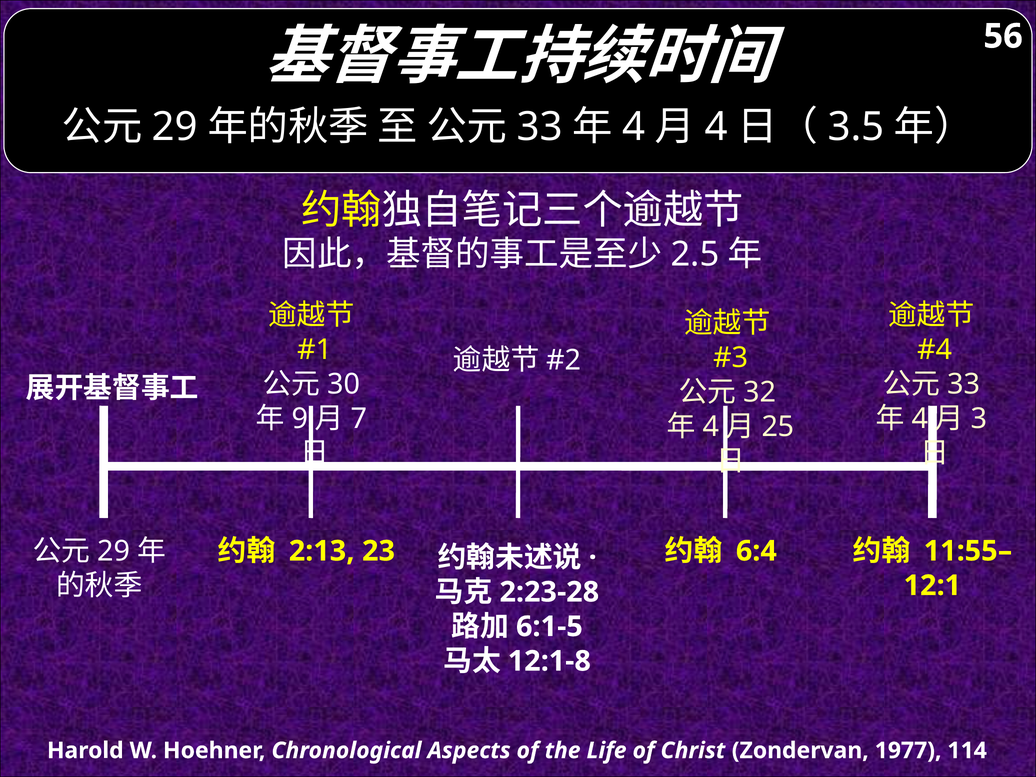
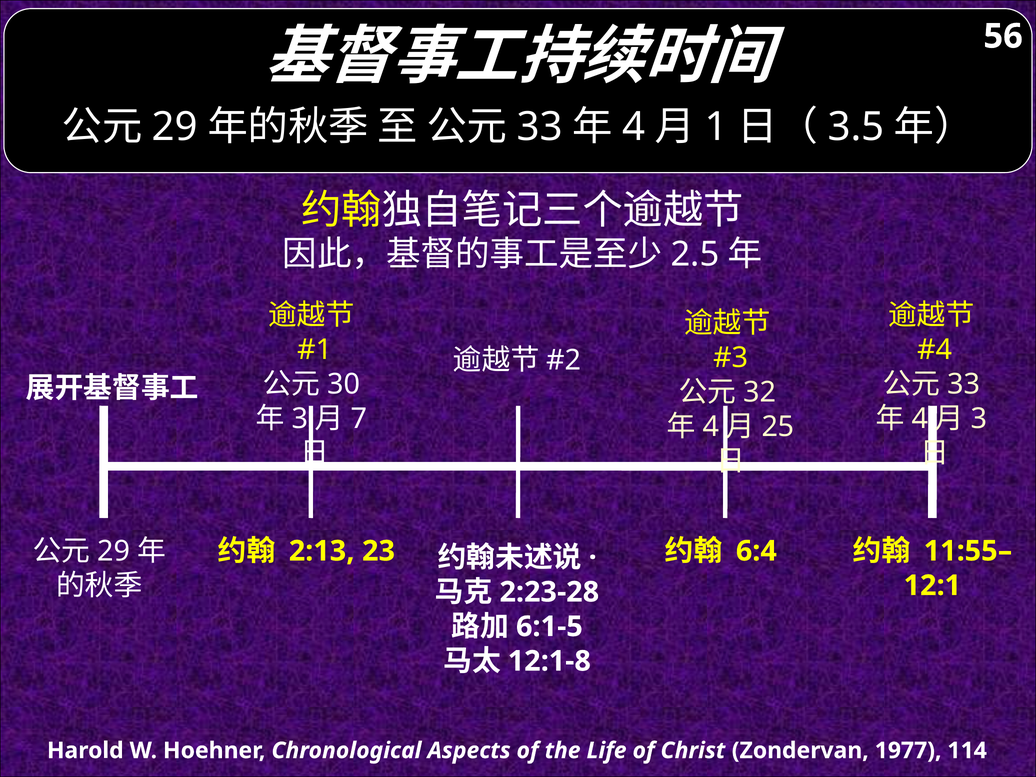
4: 4 -> 1 (716, 127)
9: 9 -> 3 (300, 419)
